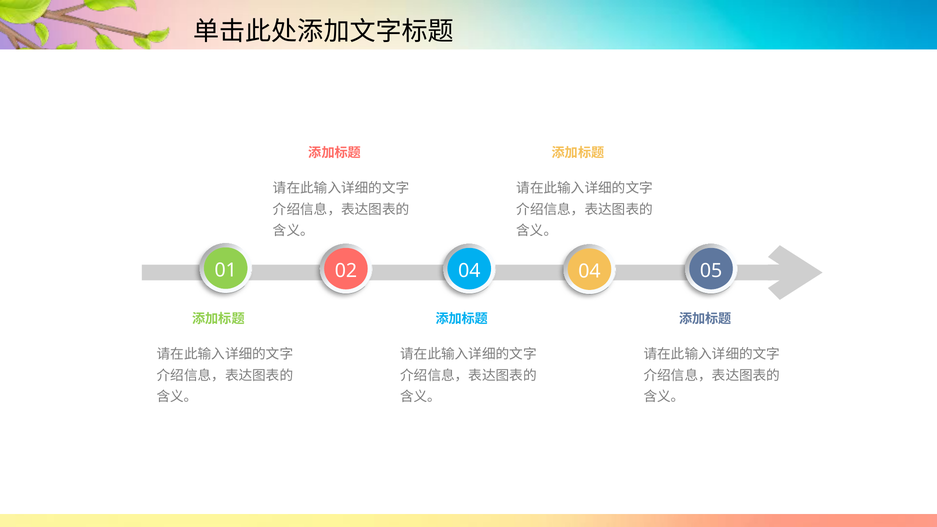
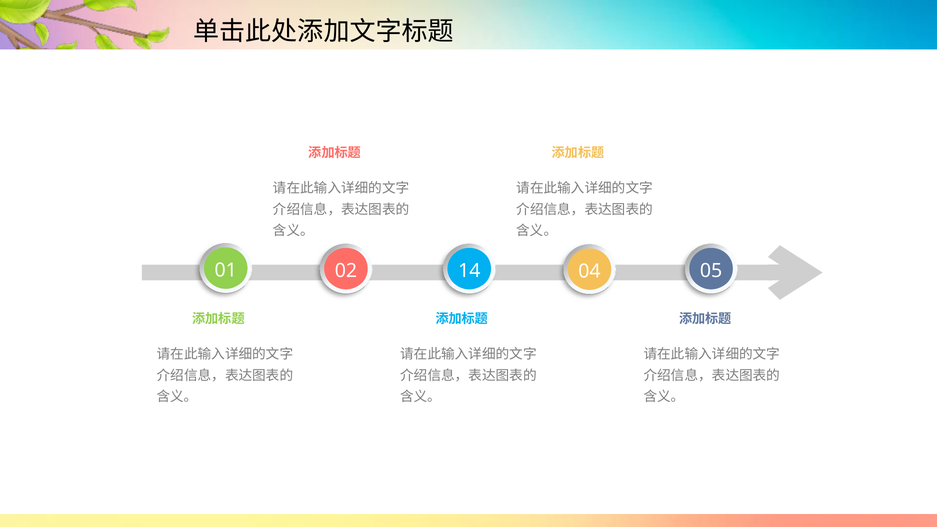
02 04: 04 -> 14 (469, 271)
